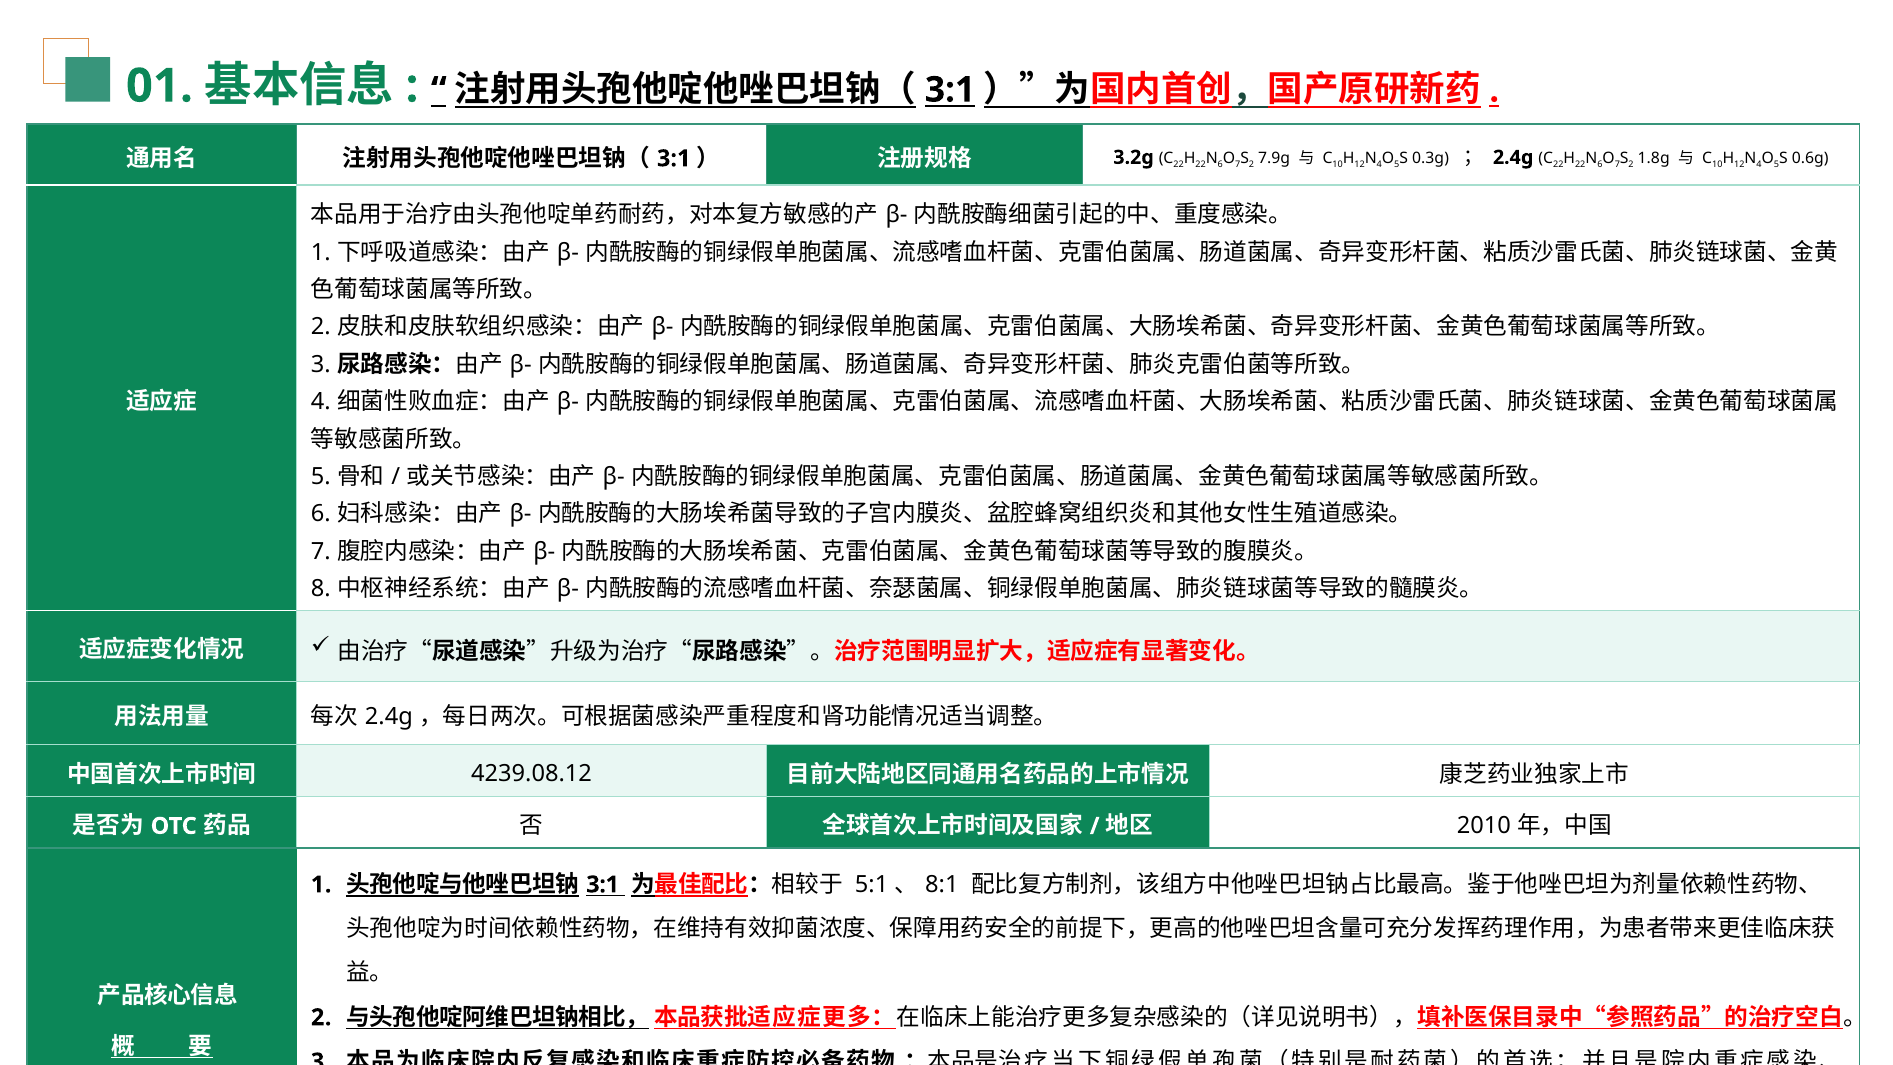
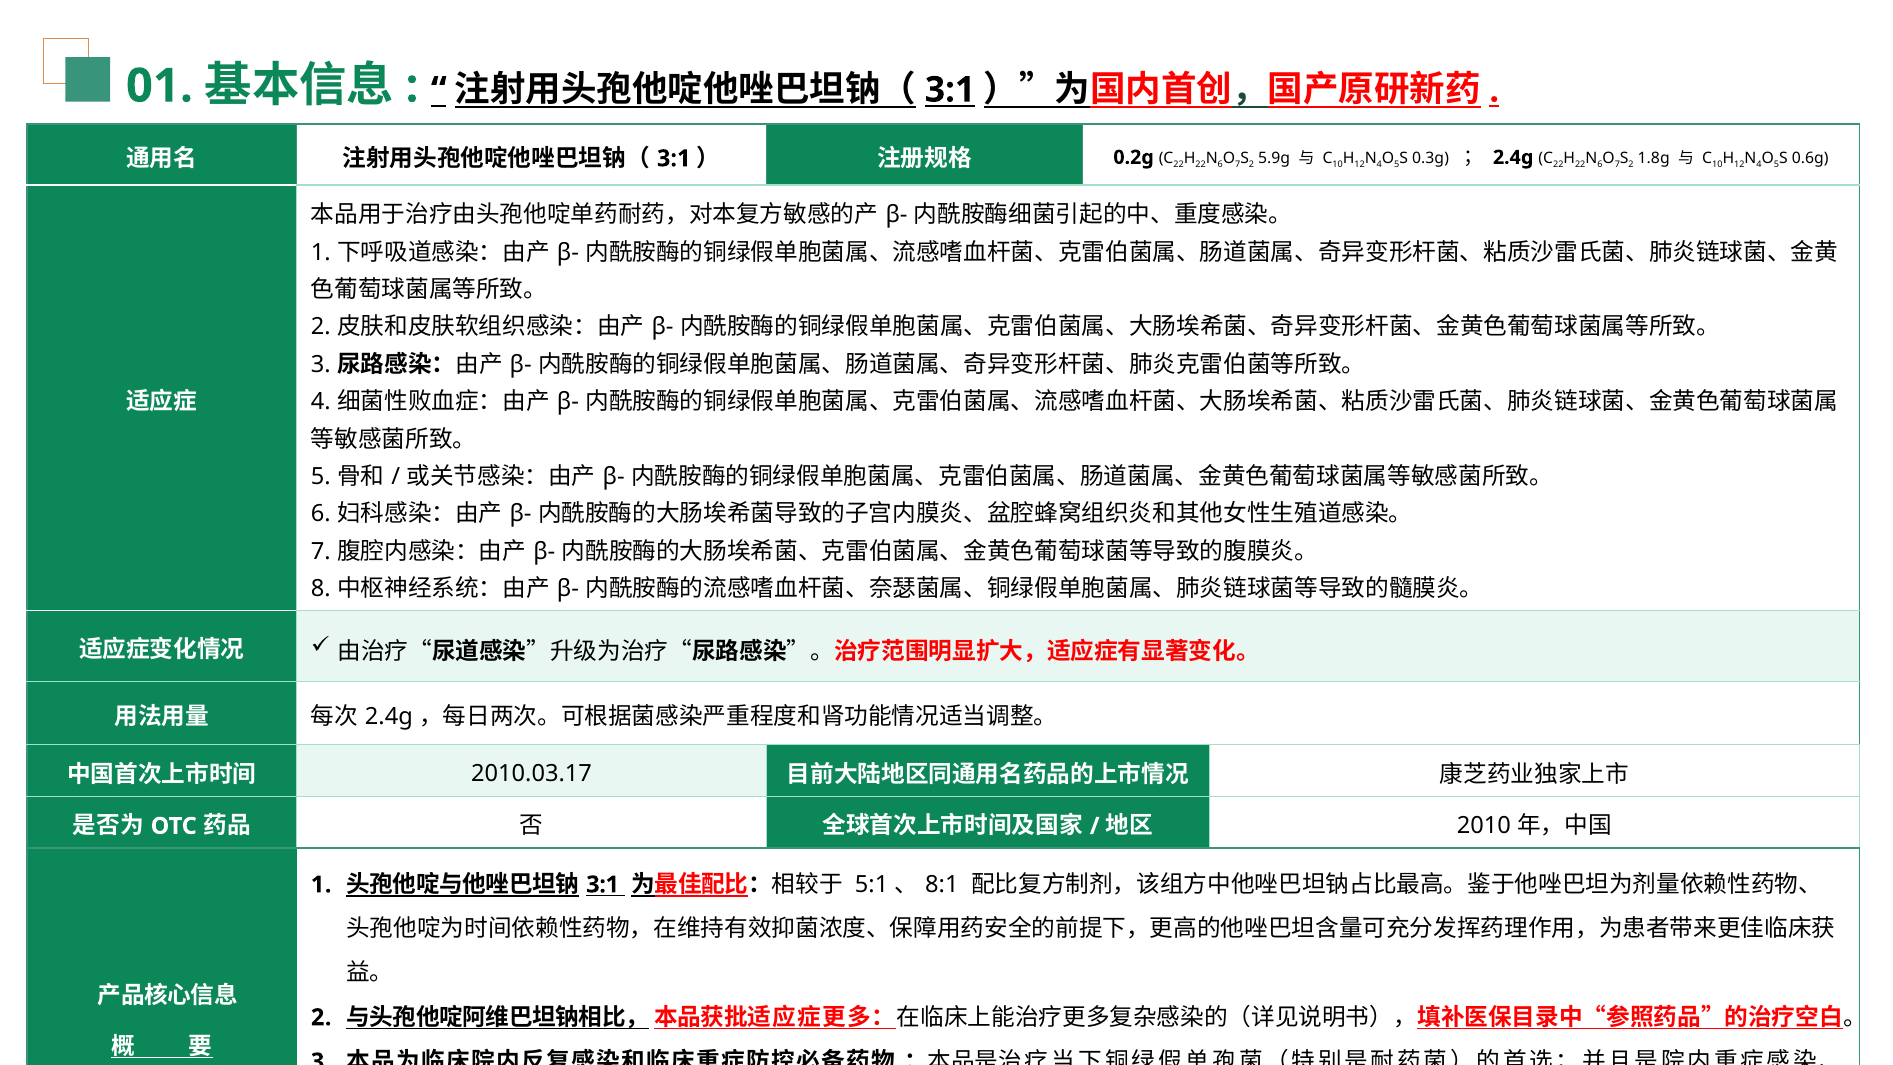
3.2g: 3.2g -> 0.2g (1134, 157)
7.9g: 7.9g -> 5.9g (1274, 159)
4239.08.12: 4239.08.12 -> 2010.03.17 (532, 773)
